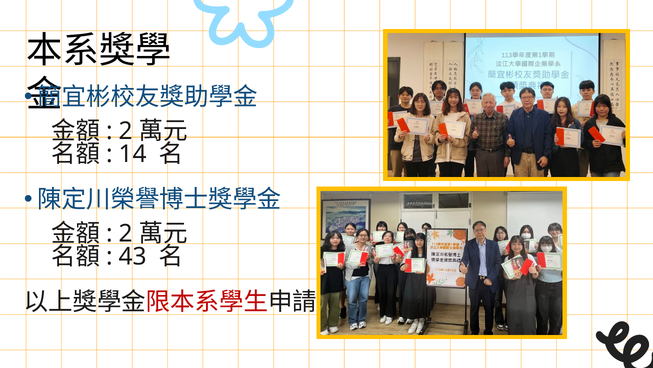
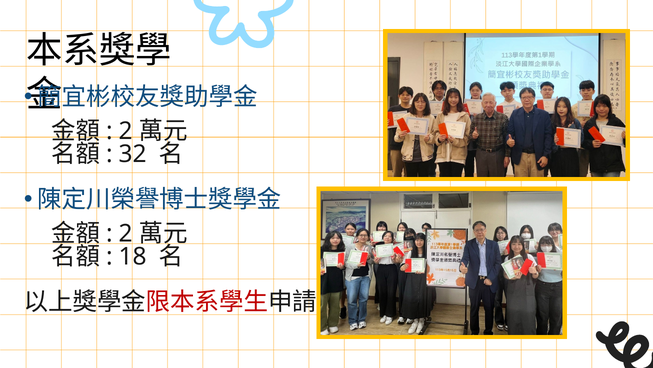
14: 14 -> 32 (133, 154)
43: 43 -> 18 (133, 256)
